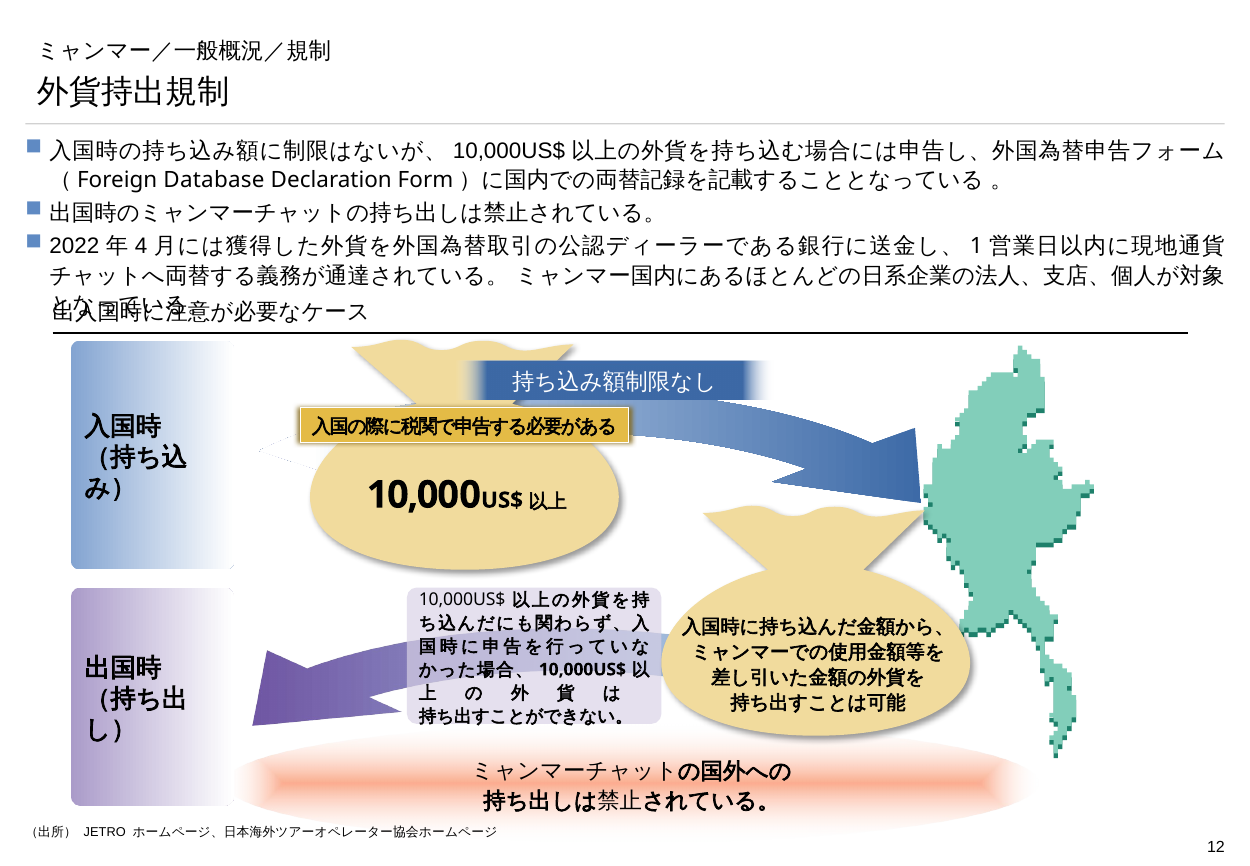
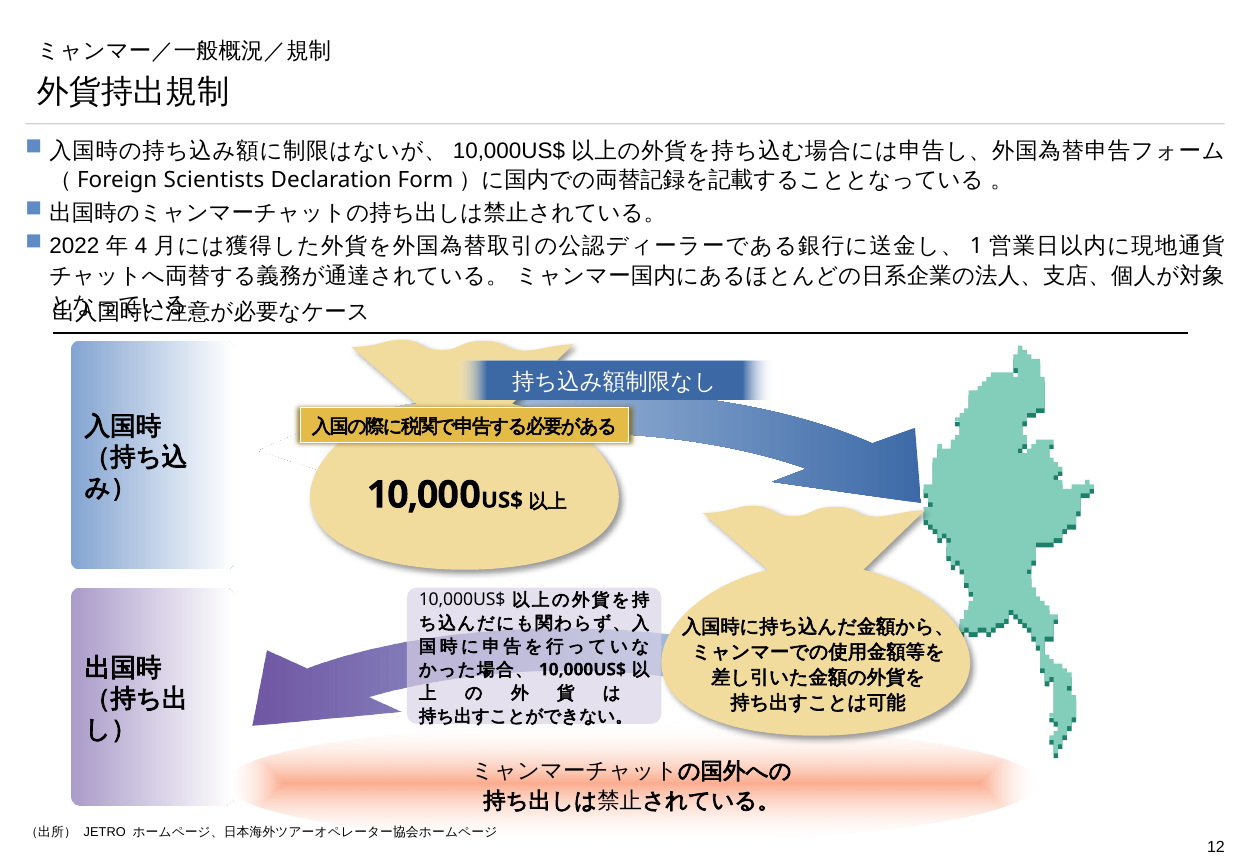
Database: Database -> Scientists (214, 180)
